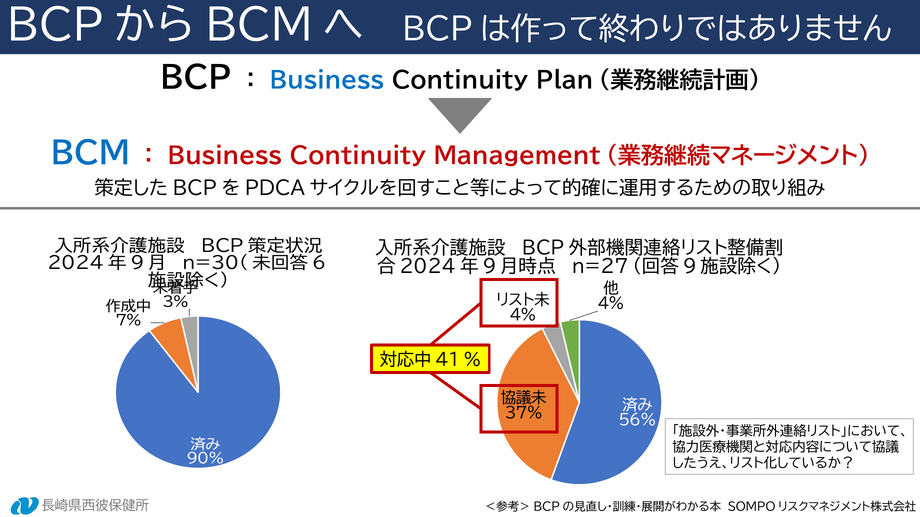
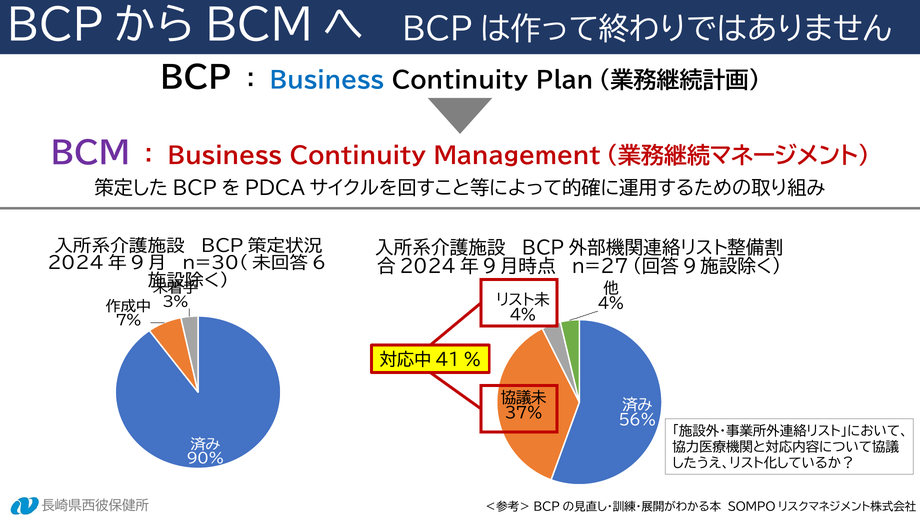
BCM colour: blue -> purple (90, 154)
